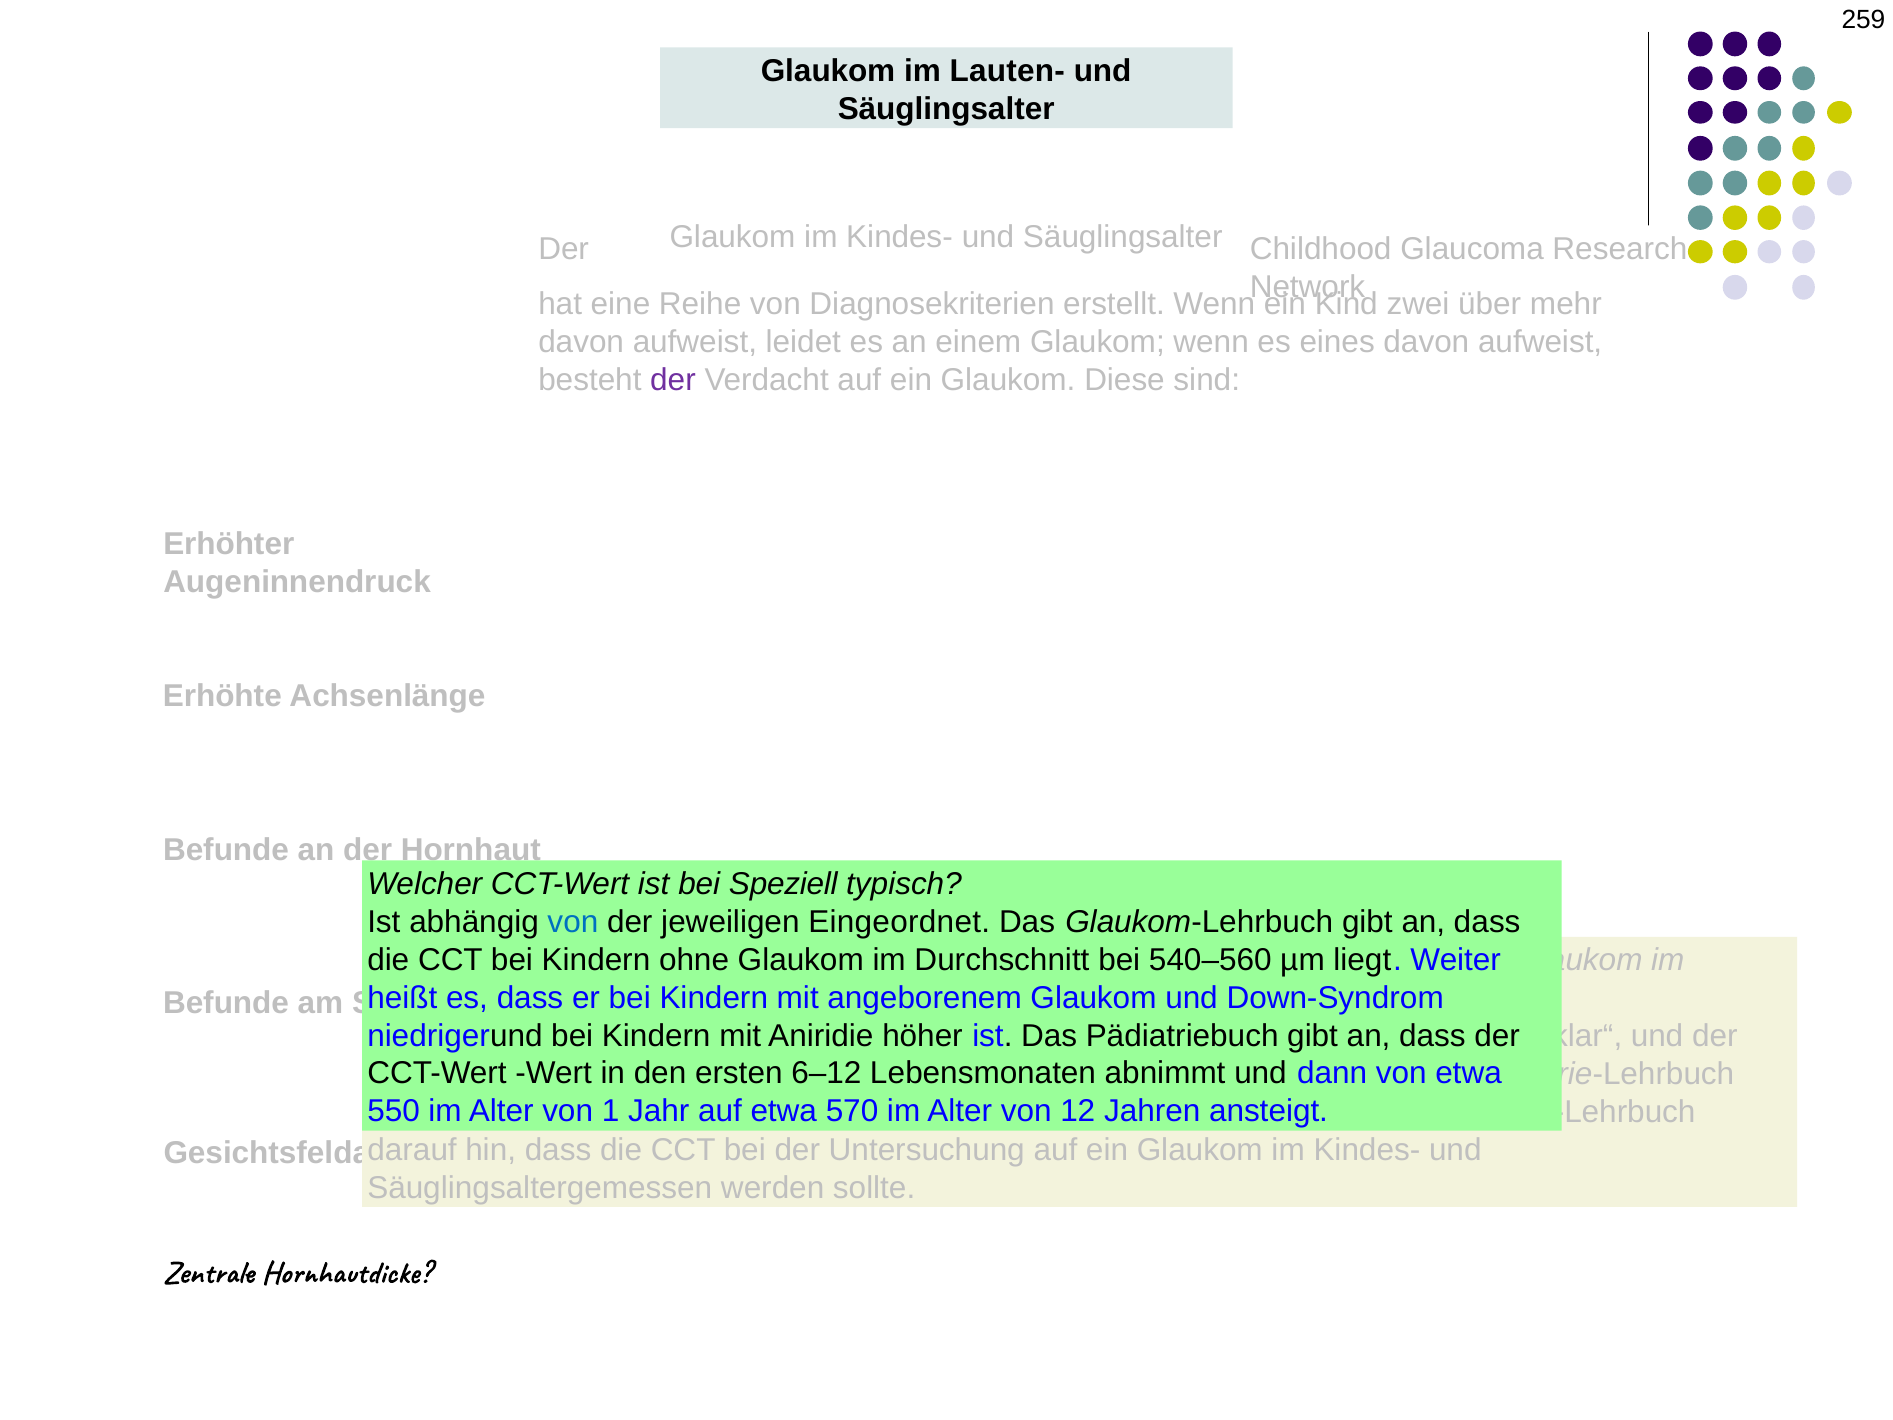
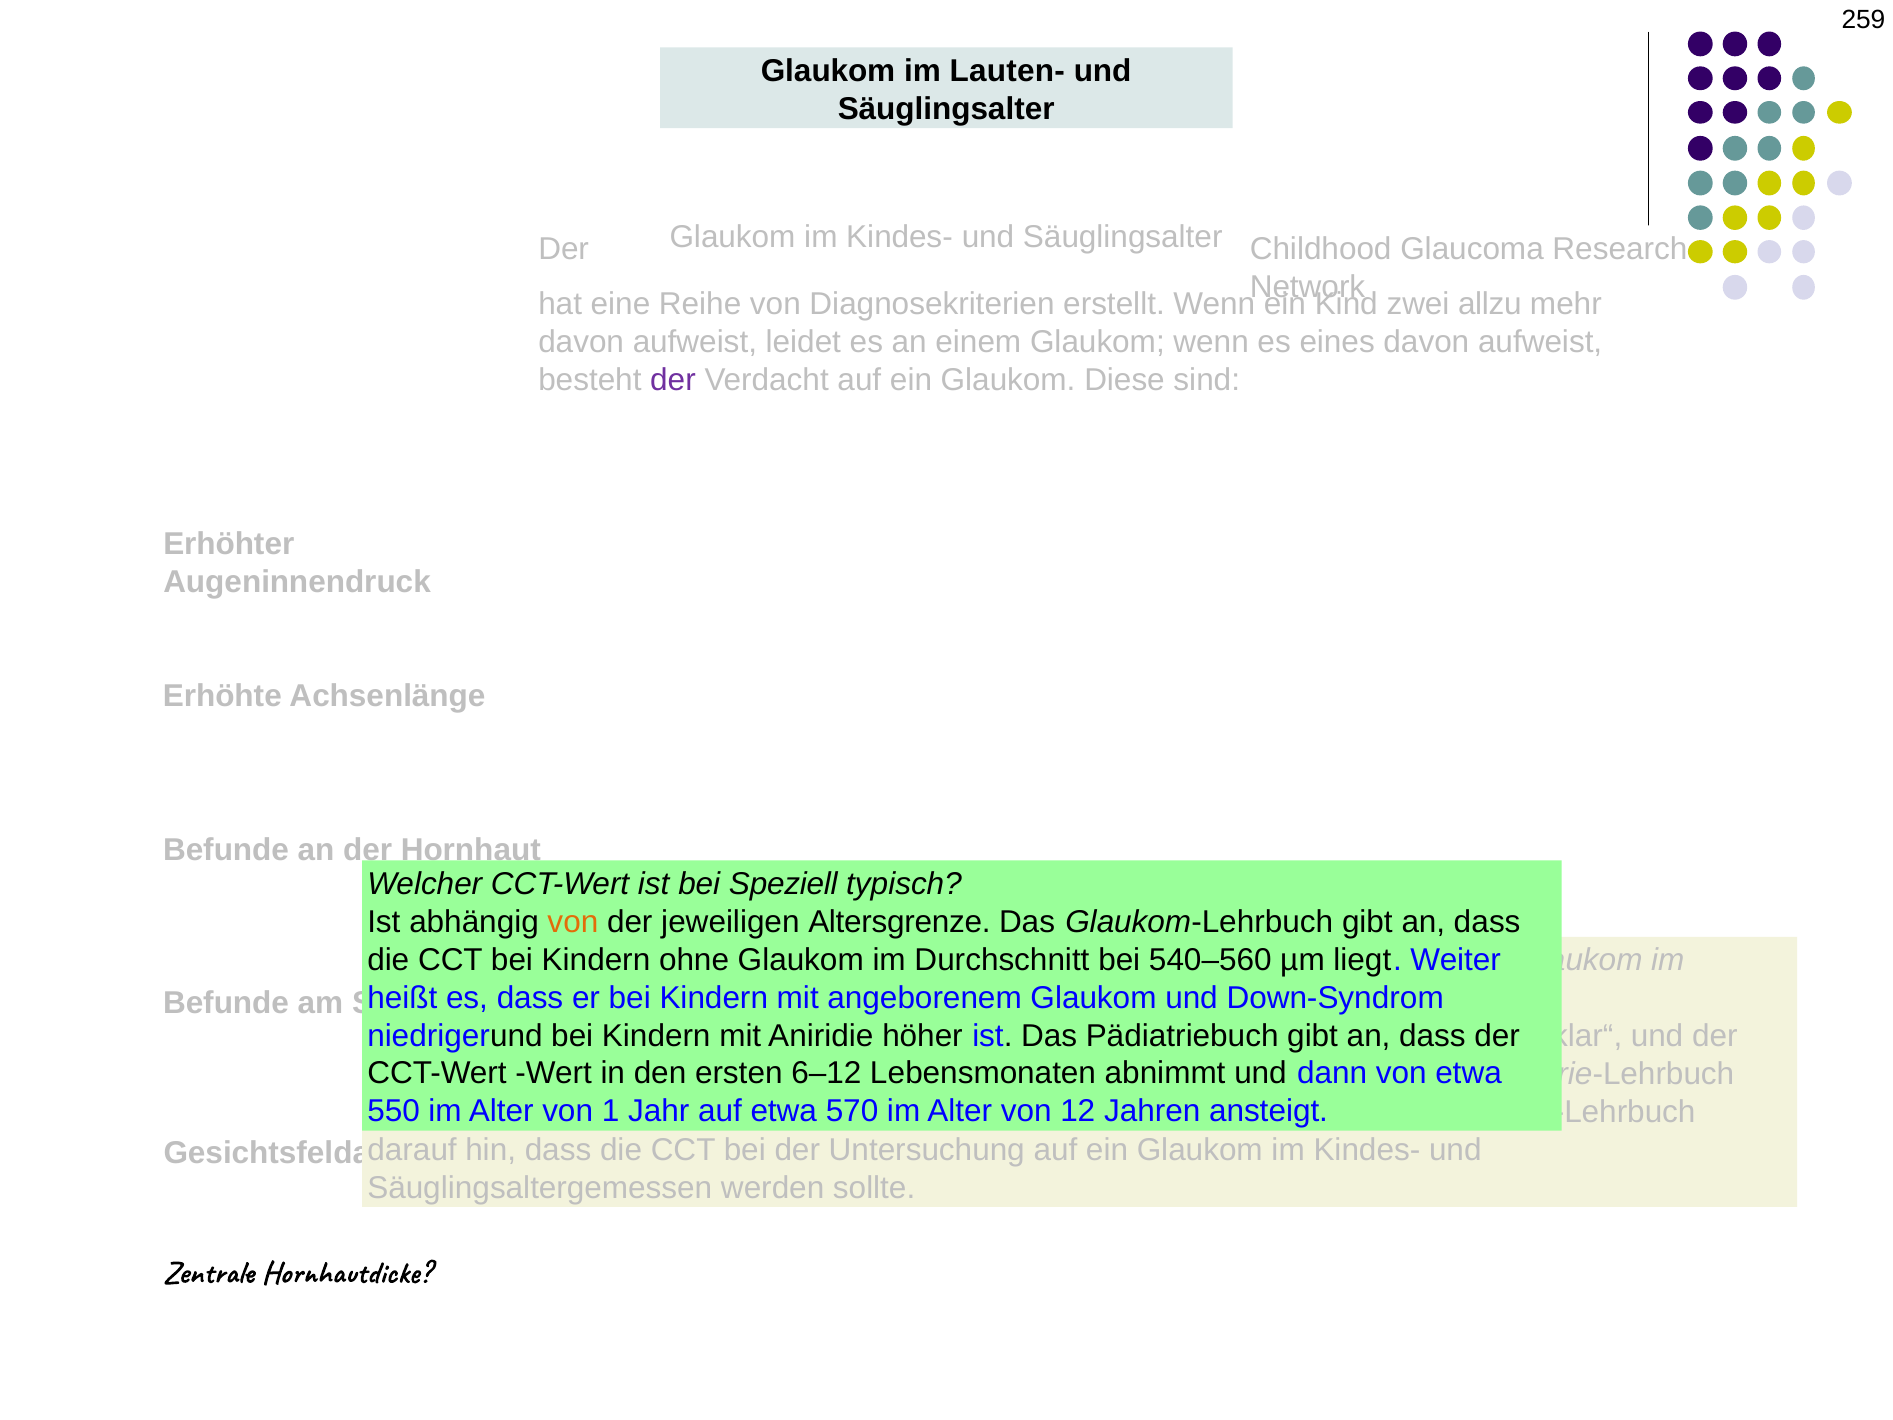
über: über -> allzu (1490, 304)
von colour: blue -> orange (573, 922)
Eingeordnet: Eingeordnet -> Altersgrenze (899, 922)
